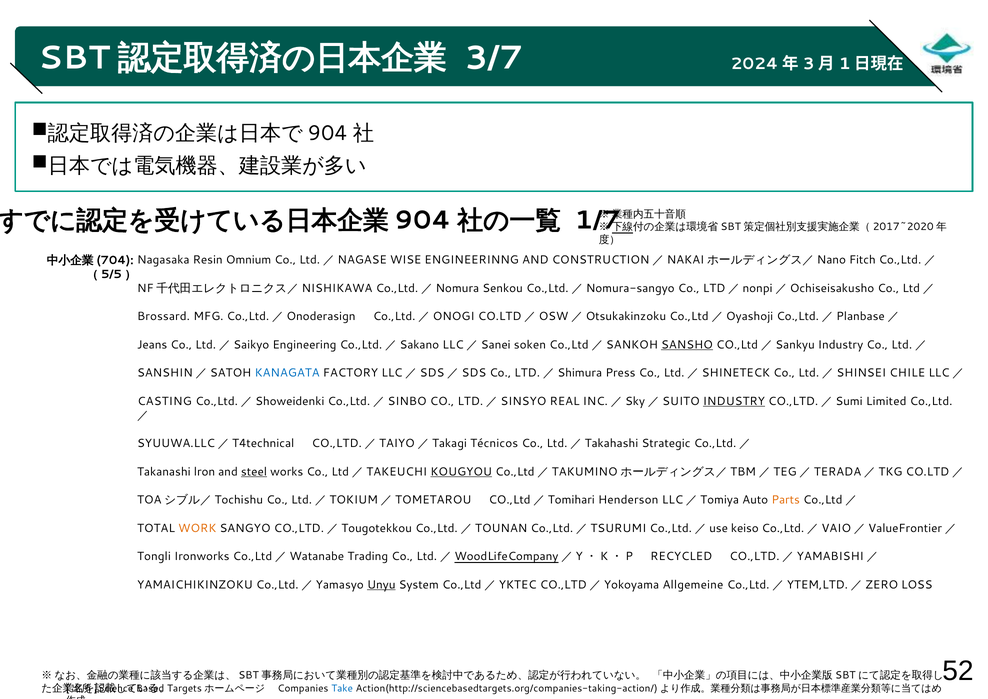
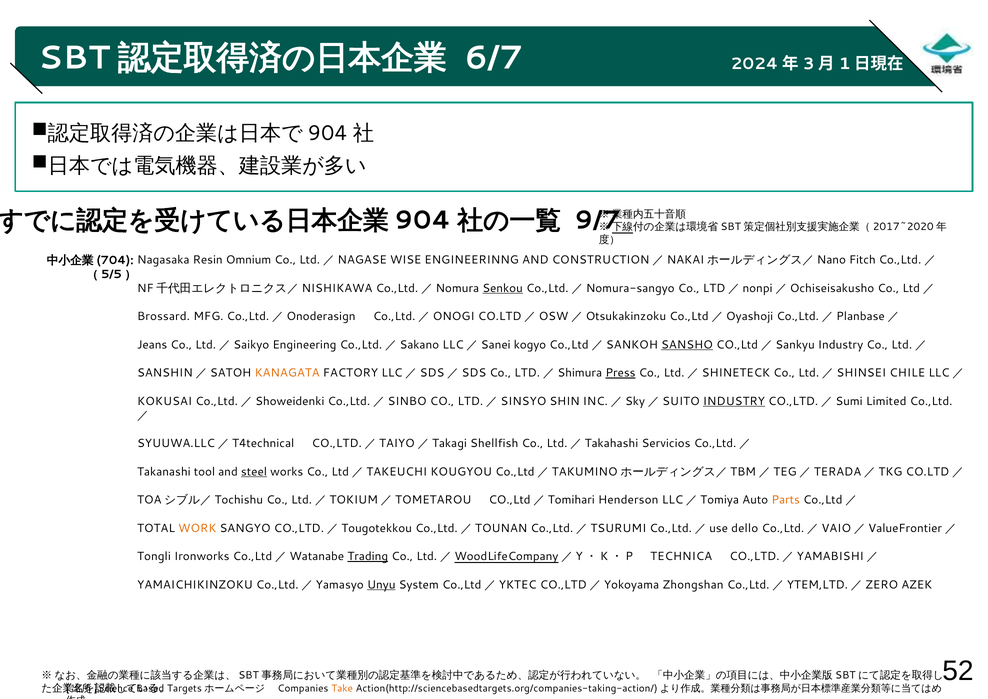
3/7: 3/7 -> 6/7 (494, 58)
1/7: 1/7 -> 9/7 (598, 220)
Senkou underline: none -> present (503, 288)
soken: soken -> kogyo (530, 345)
KANAGATA colour: blue -> orange (287, 373)
Press underline: none -> present (620, 373)
CASTING: CASTING -> KOKUSAI (165, 401)
REAL: REAL -> SHIN (565, 401)
Técnicos: Técnicos -> Shellfish (494, 443)
Strategic: Strategic -> Servicios (666, 443)
lron: lron -> tool (204, 472)
KOUGYOU underline: present -> none (461, 472)
keiso: keiso -> dello (745, 528)
Trading underline: none -> present (368, 556)
RECYCLED: RECYCLED -> TECHNICA (681, 556)
Allgemeine: Allgemeine -> Zhongshan (693, 584)
LOSS: LOSS -> AZEK (917, 584)
Take colour: blue -> orange (342, 688)
